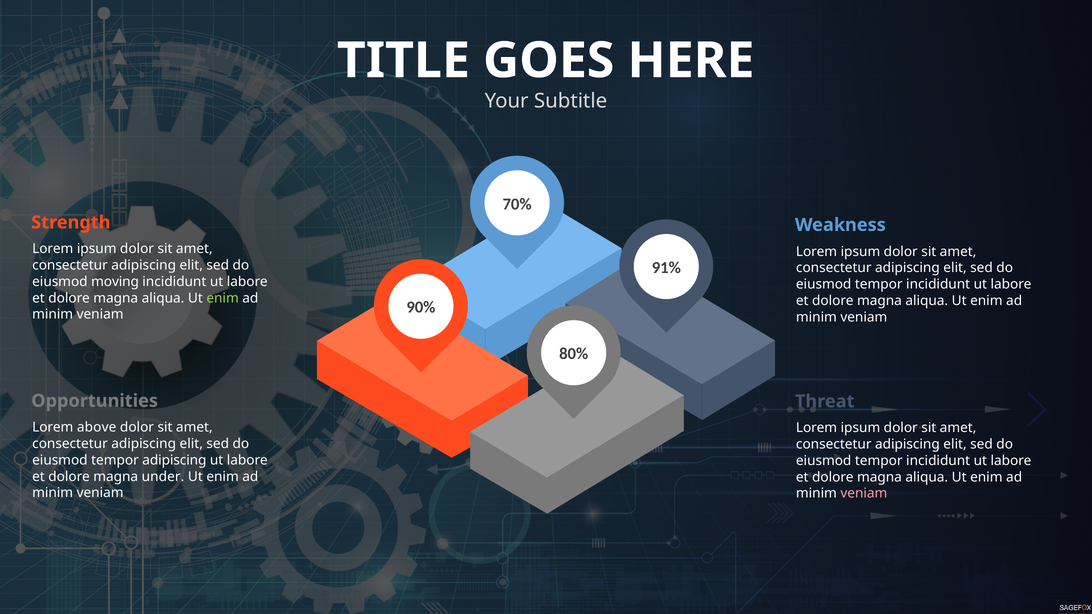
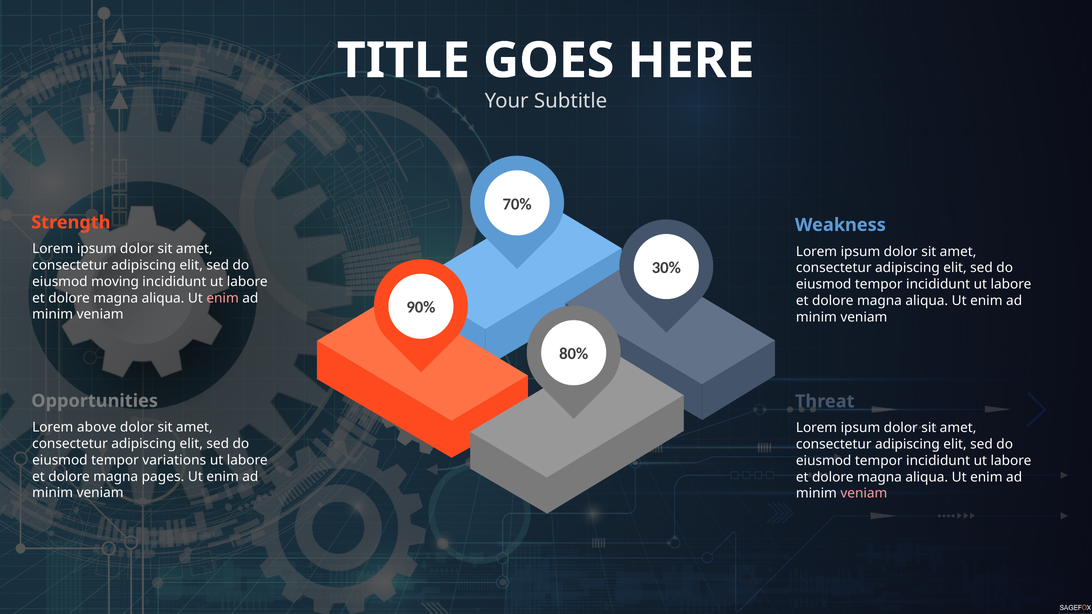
91%: 91% -> 30% (666, 268)
enim colour: light green -> pink (223, 298)
tempor adipiscing: adipiscing -> variations (174, 460)
under: under -> pages (163, 477)
